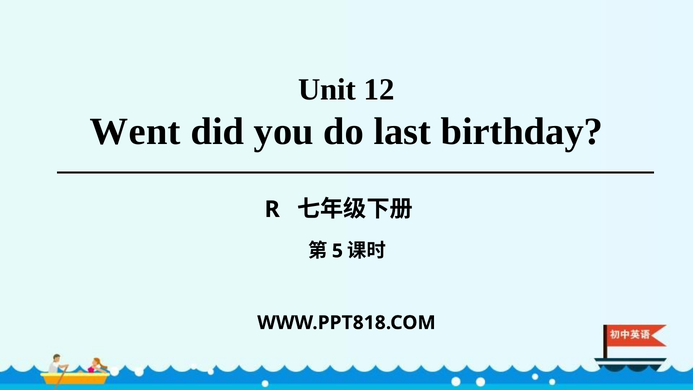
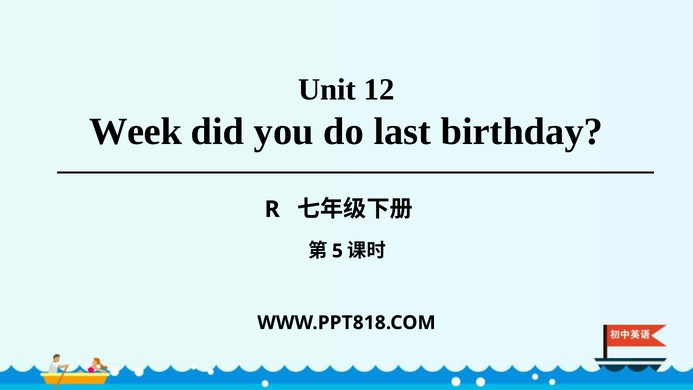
Went: Went -> Week (136, 132)
